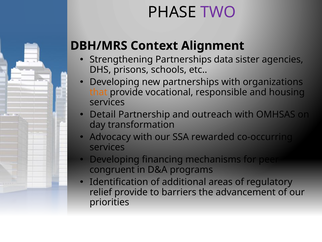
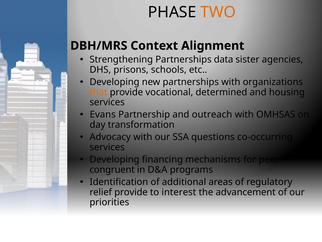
TWO colour: purple -> orange (218, 12)
responsible: responsible -> determined (221, 92)
Detail: Detail -> Evans (103, 114)
rewarded: rewarded -> questions (213, 137)
barriers: barriers -> interest (179, 192)
